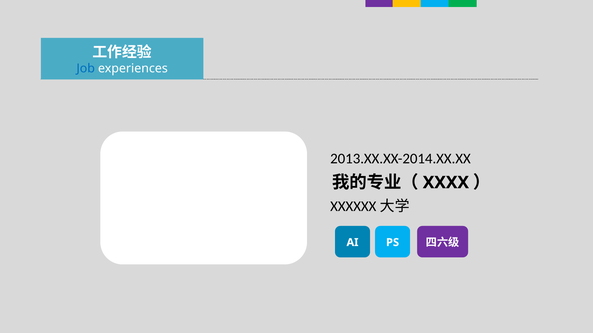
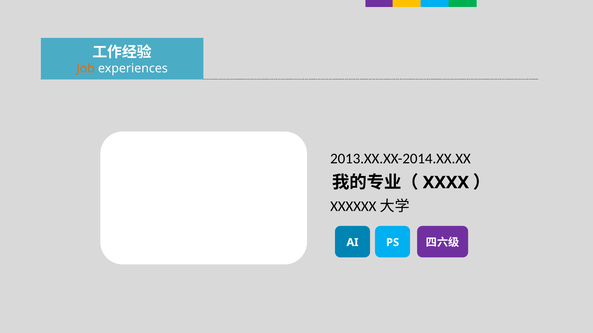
Job colour: blue -> orange (86, 69)
